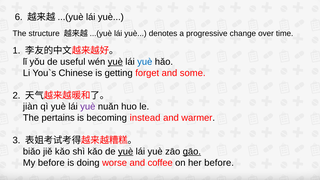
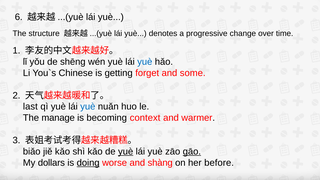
useful: useful -> shēng (73, 62)
yuè underline: present -> none (115, 62)
jiàn: jiàn -> last (30, 107)
yuè colour: purple -> blue (88, 107)
pertains: pertains -> manage (58, 118)
instead: instead -> context (145, 118)
My before: before -> dollars (51, 163)
doing underline: none -> present (88, 163)
coffee: coffee -> shàng (160, 163)
